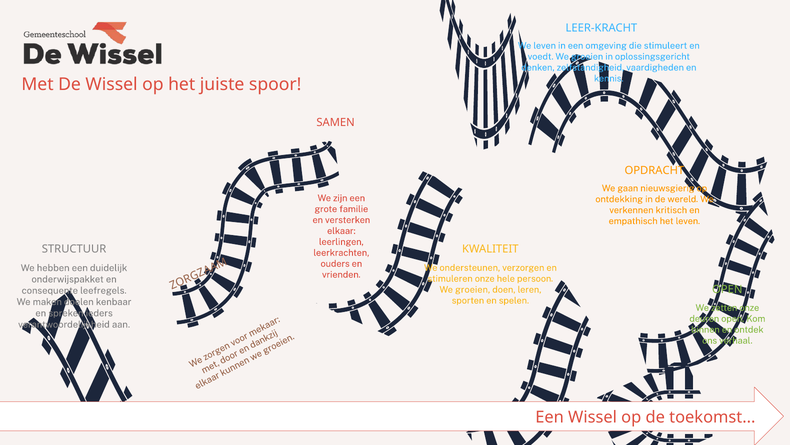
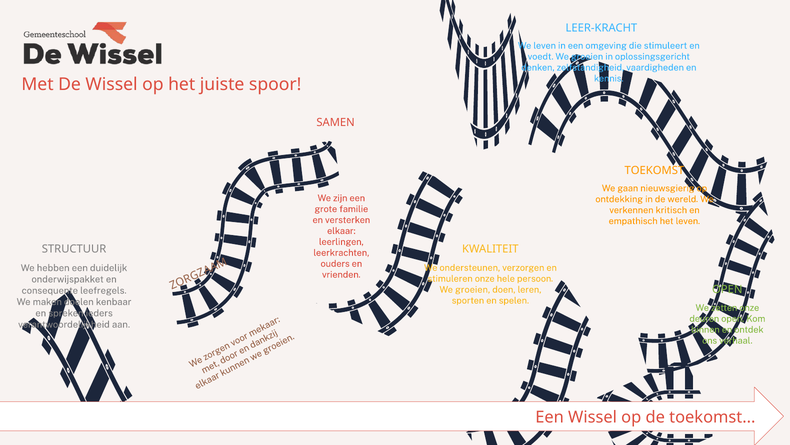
OPDRACHT: OPDRACHT -> TOEKOMST (654, 170)
